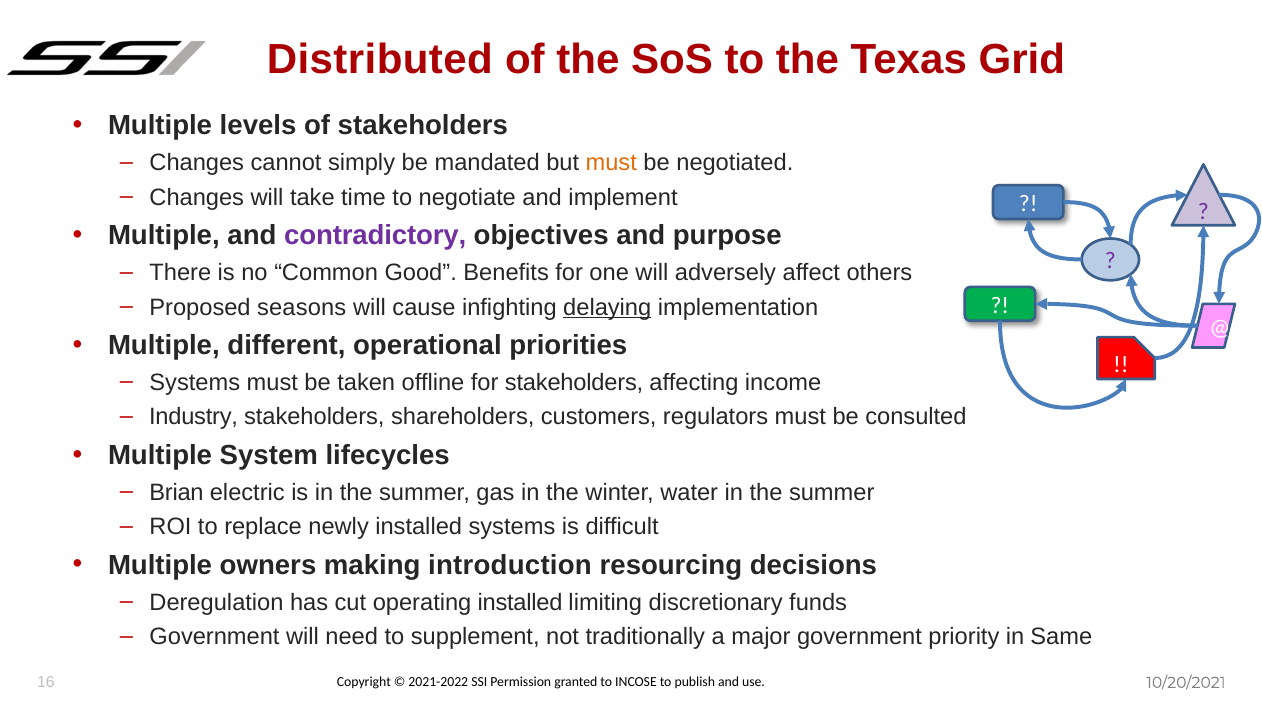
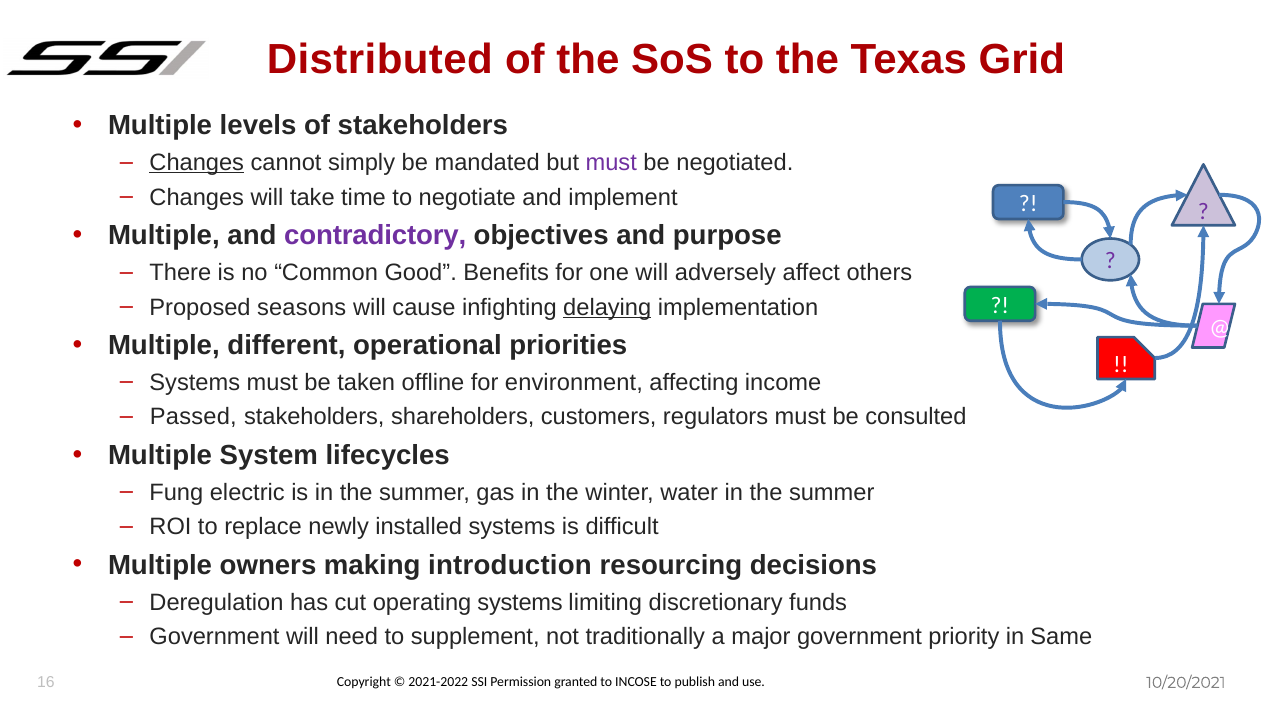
Changes underline: none -> present (197, 163)
must colour: orange -> purple (611, 163)
for stakeholders: stakeholders -> environment (574, 382)
Industry: Industry -> Passed (193, 417)
Brian: Brian -> Fung (176, 492)
operating installed: installed -> systems (520, 602)
